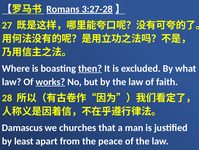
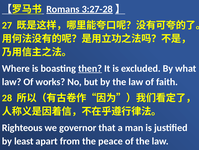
works underline: present -> none (50, 81)
Damascus: Damascus -> Righteous (22, 127)
churches: churches -> governor (78, 127)
